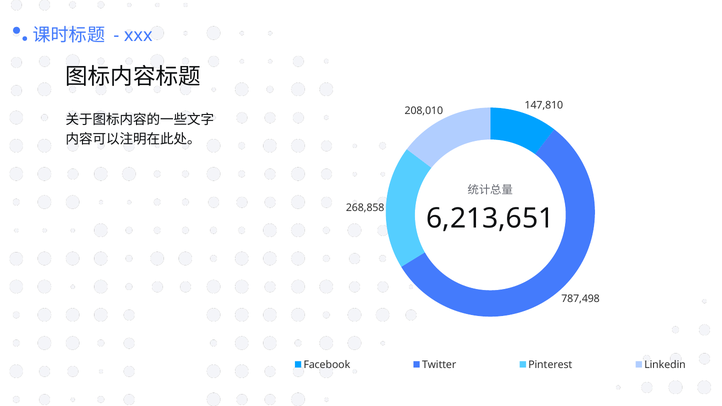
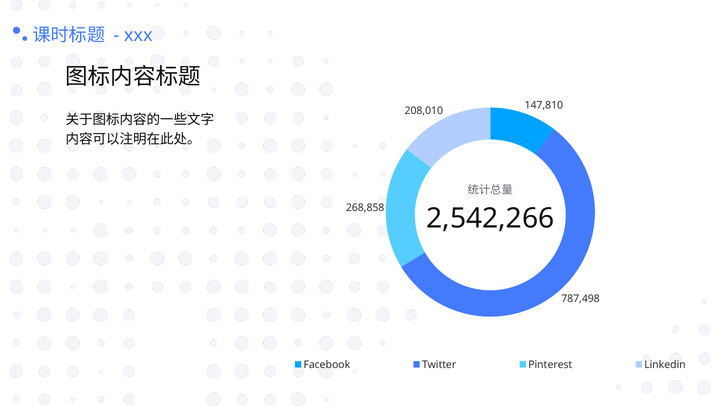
6,213,651: 6,213,651 -> 2,542,266 (490, 218)
